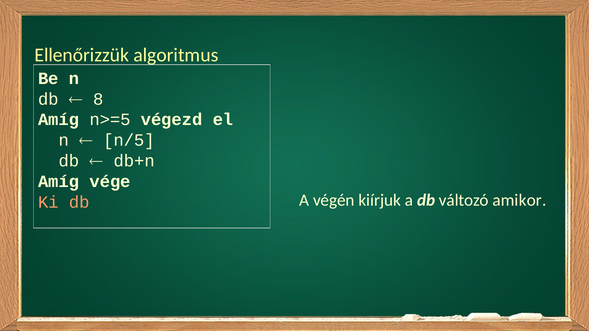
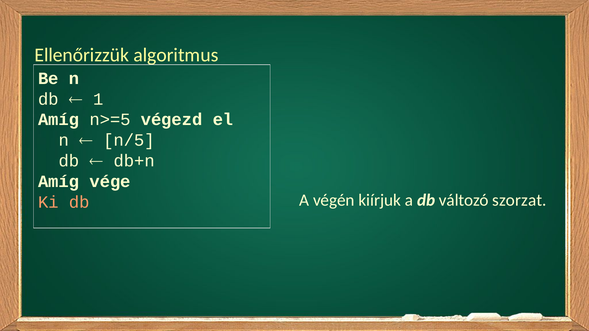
8: 8 -> 1 (98, 99)
amikor: amikor -> szorzat (519, 200)
